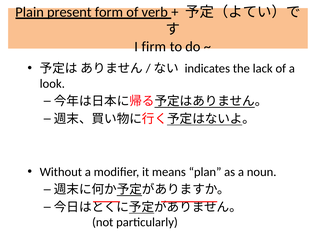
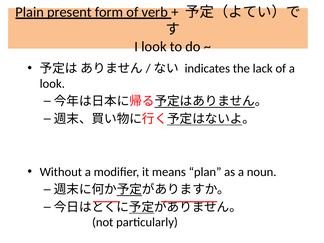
I firm: firm -> look (154, 47)
